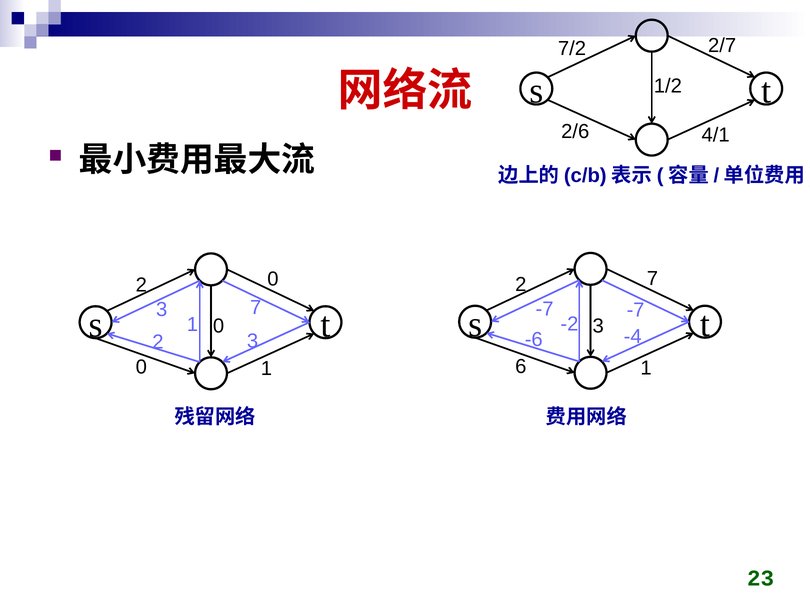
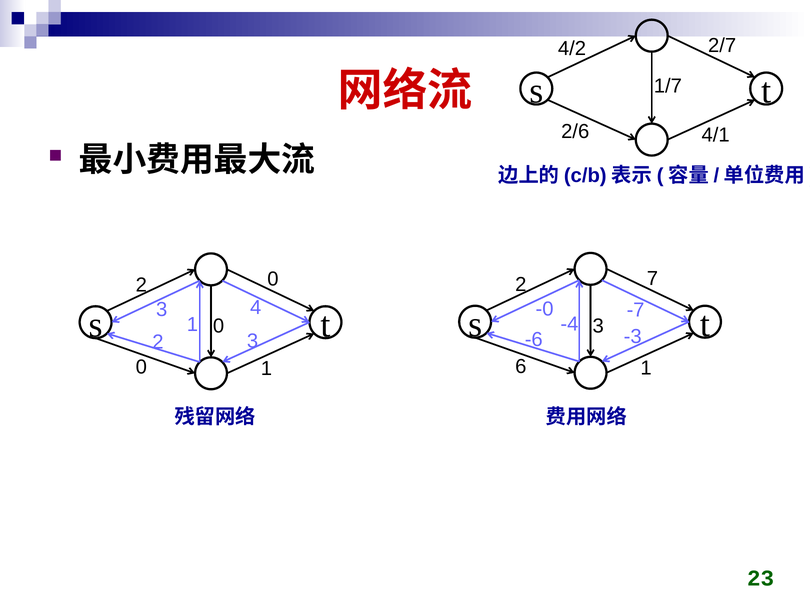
7/2: 7/2 -> 4/2 (572, 49)
1/2: 1/2 -> 1/7 (668, 86)
-7: -7 -> -0 (545, 309)
3 7: 7 -> 4 (256, 307)
-2: -2 -> -4 (569, 324)
-4: -4 -> -3 (633, 336)
